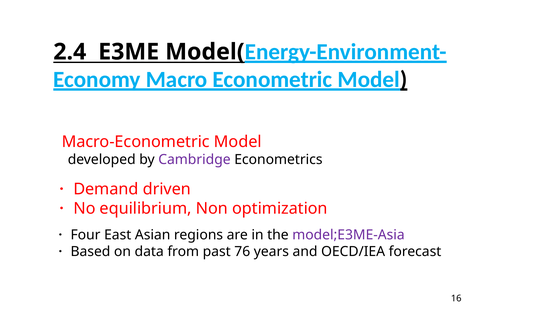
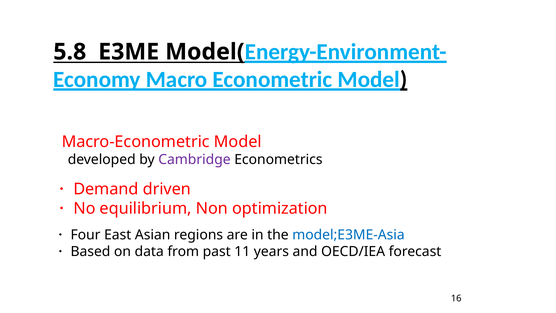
2.4: 2.4 -> 5.8 (70, 52)
model;E3ME-Asia colour: purple -> blue (348, 235)
76: 76 -> 11 (242, 251)
